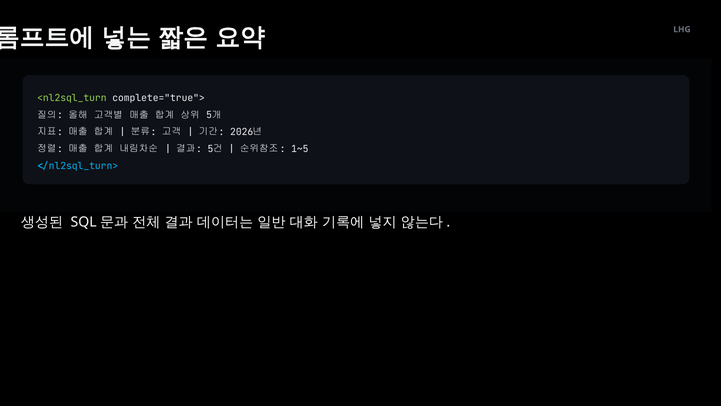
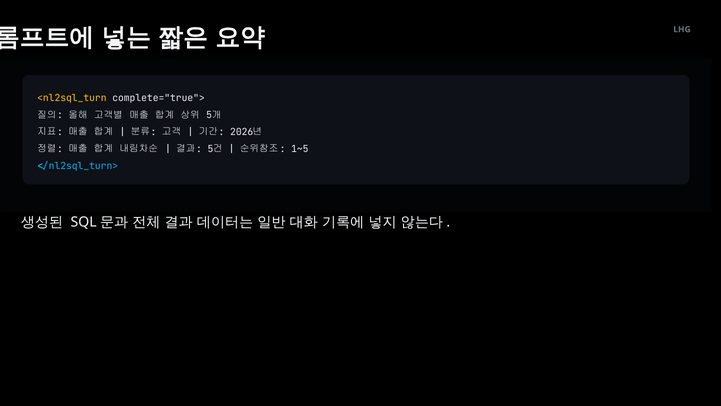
<nl2sql_turn colour: light green -> yellow (72, 98)
